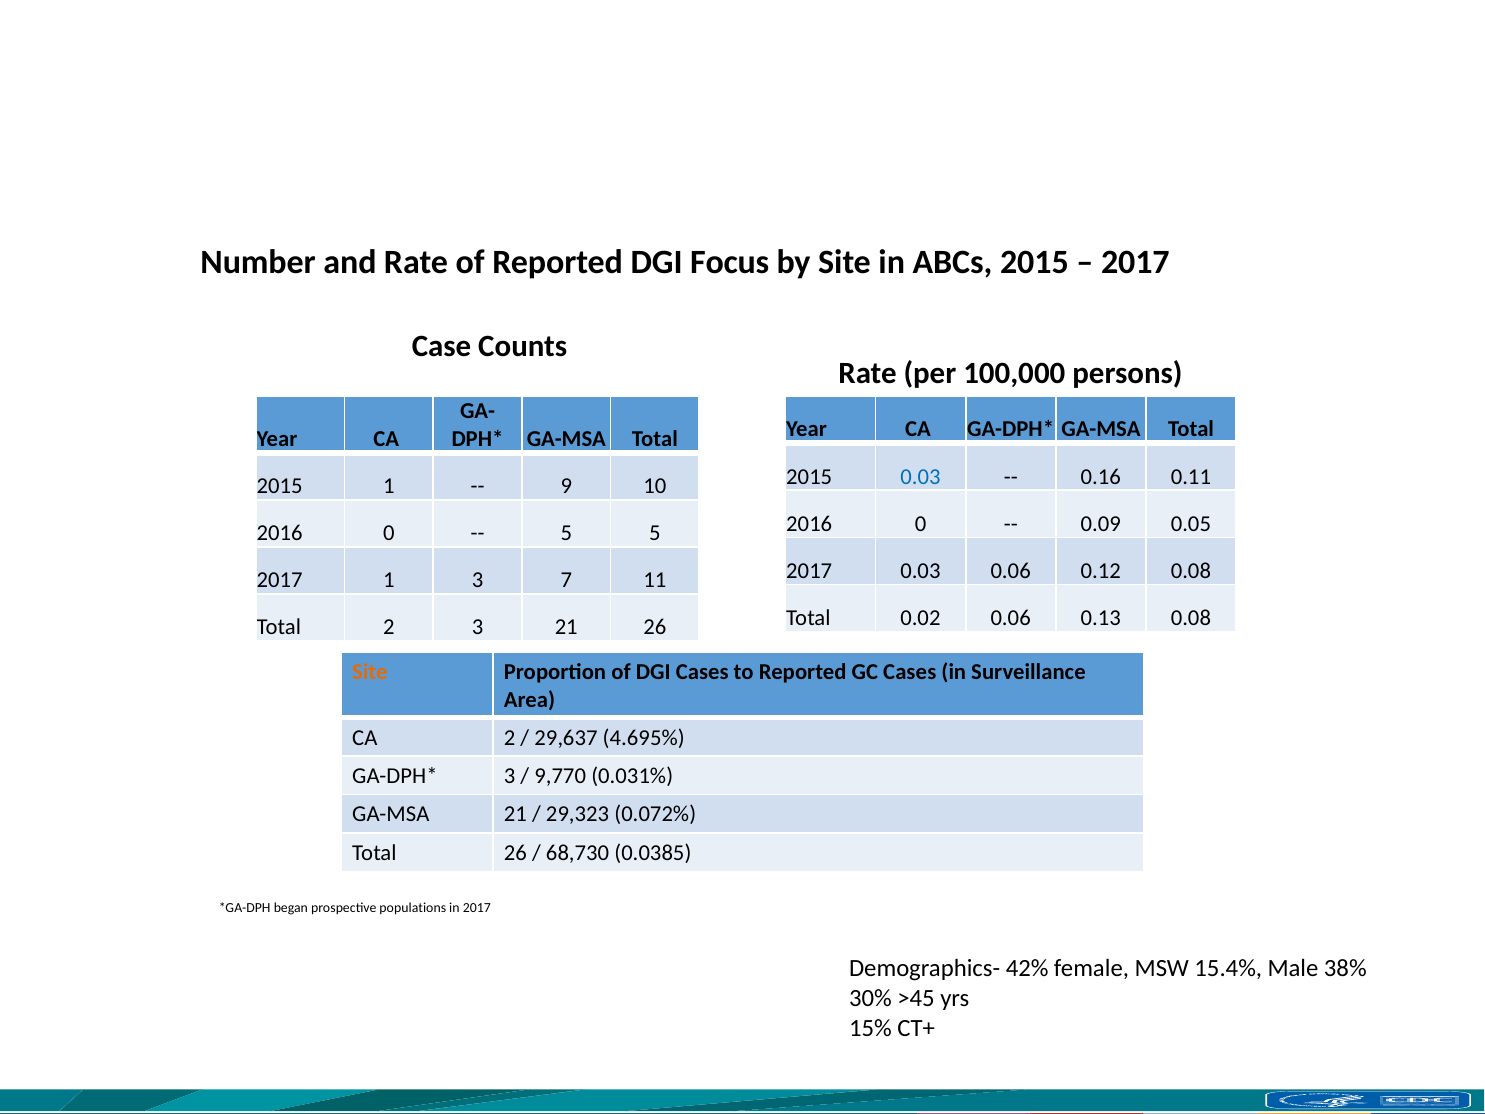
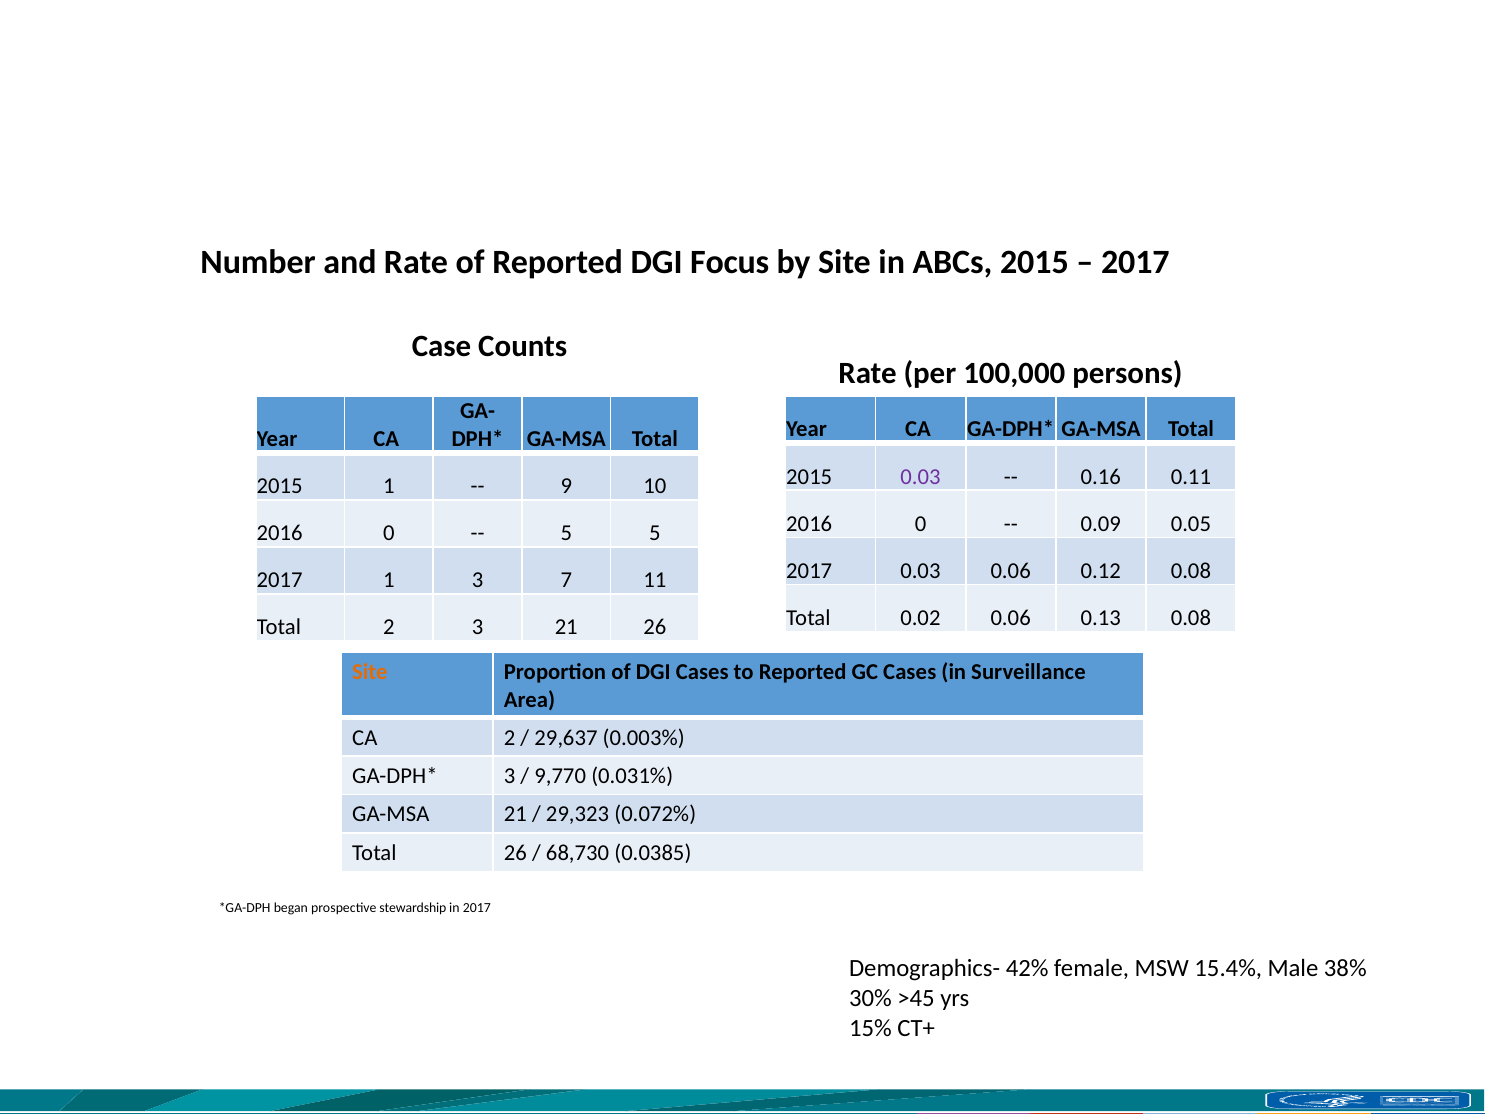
0.03 colour: blue -> purple (920, 476)
4.695%: 4.695% -> 0.003% (644, 737)
populations: populations -> stewardship (413, 908)
